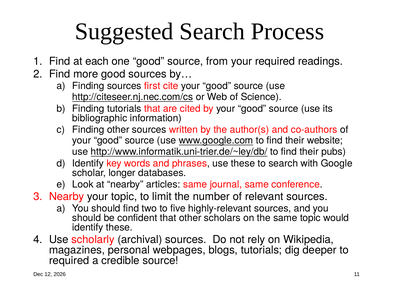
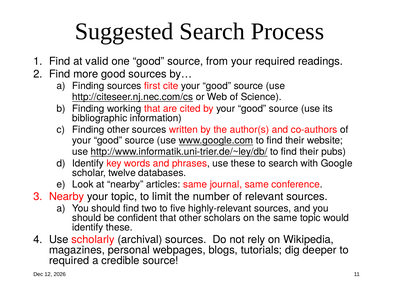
each: each -> valid (97, 61)
Finding tutorials: tutorials -> working (124, 109)
longer: longer -> twelve (122, 173)
